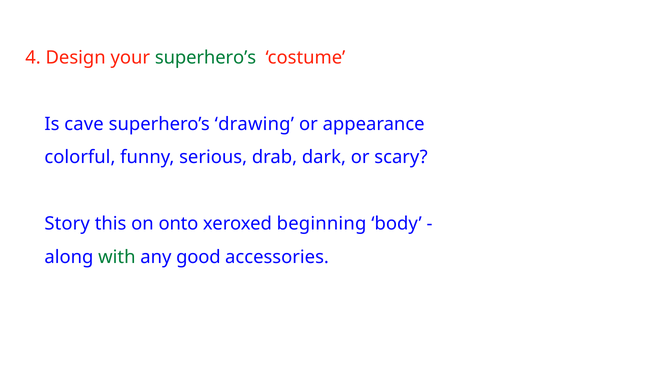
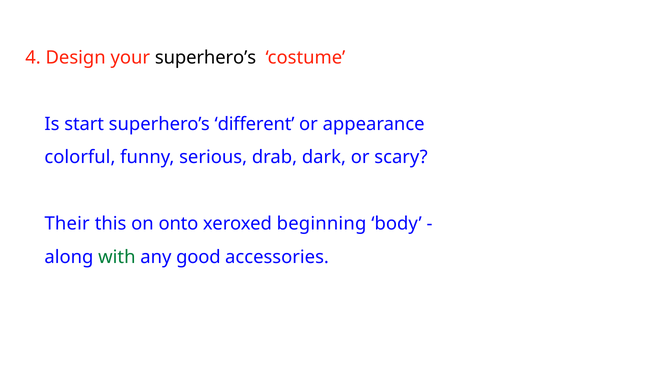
superhero’s colour: green -> black (206, 58)
cave: cave -> start (84, 124)
drawing: drawing -> different (255, 124)
Story: Story -> Their (67, 224)
